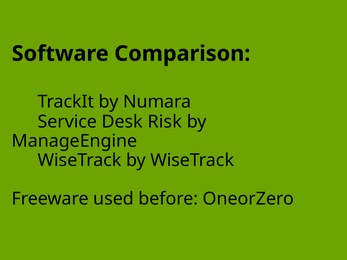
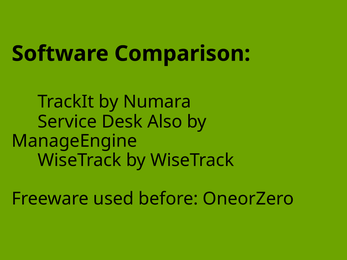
Risk: Risk -> Also (165, 122)
